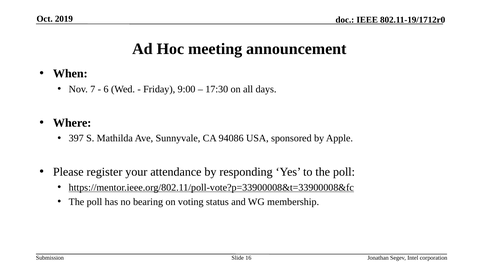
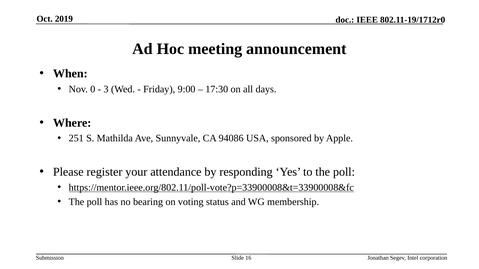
7: 7 -> 0 (93, 89)
6: 6 -> 3 (106, 89)
397: 397 -> 251 (76, 139)
